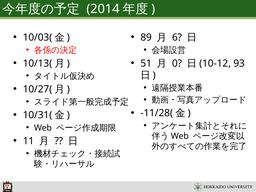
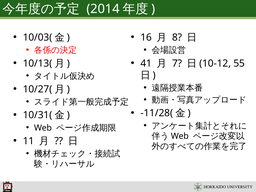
89: 89 -> 16 (146, 37)
6: 6 -> 8 (177, 37)
51: 51 -> 41 (146, 63)
0: 0 -> 7 (177, 63)
93: 93 -> 55 (239, 63)
